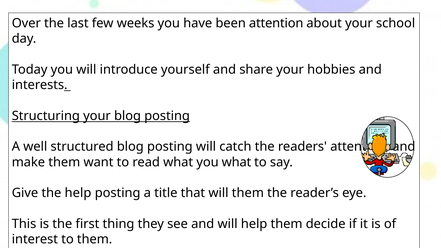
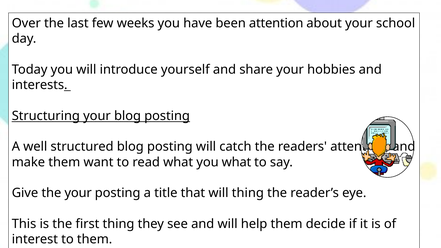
the help: help -> your (78, 193)
will them: them -> thing (248, 193)
